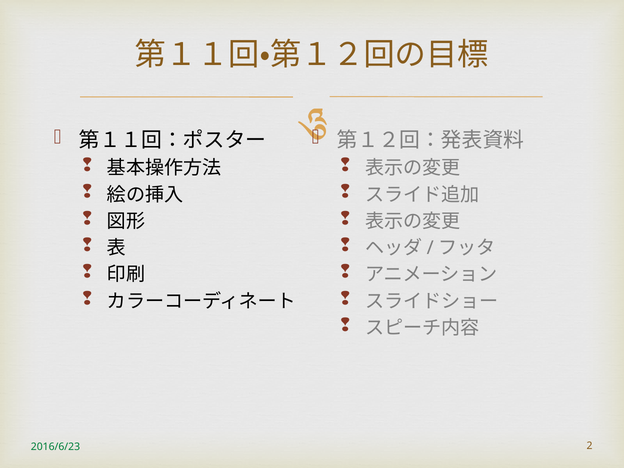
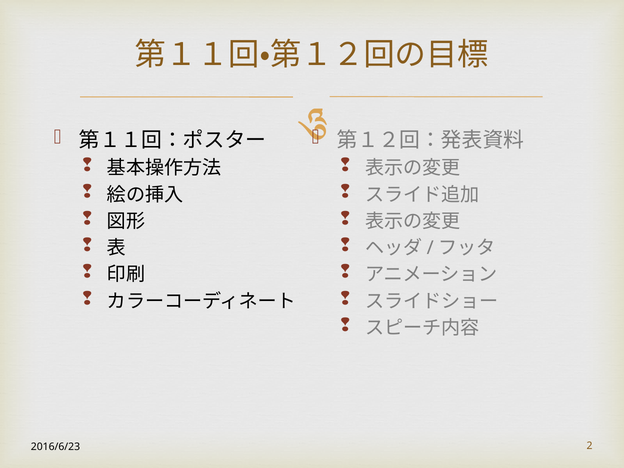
2016/6/23 colour: green -> black (55, 447)
